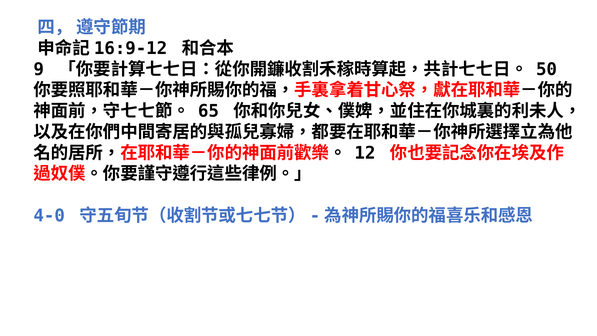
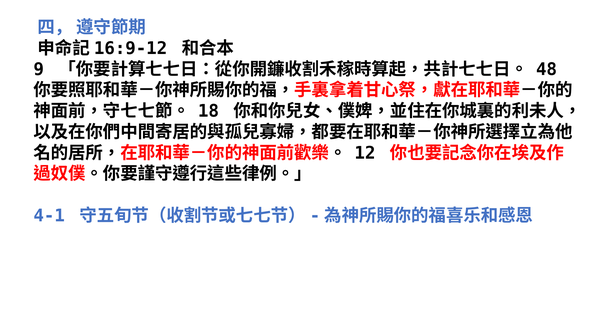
50: 50 -> 48 (547, 69)
65: 65 -> 18 (208, 111)
4-0: 4-0 -> 4-1 (49, 216)
